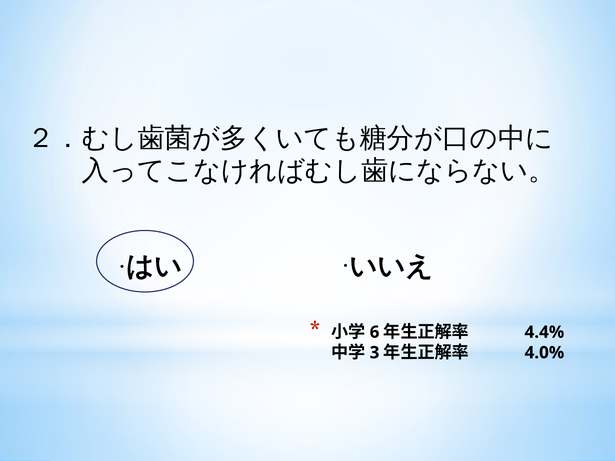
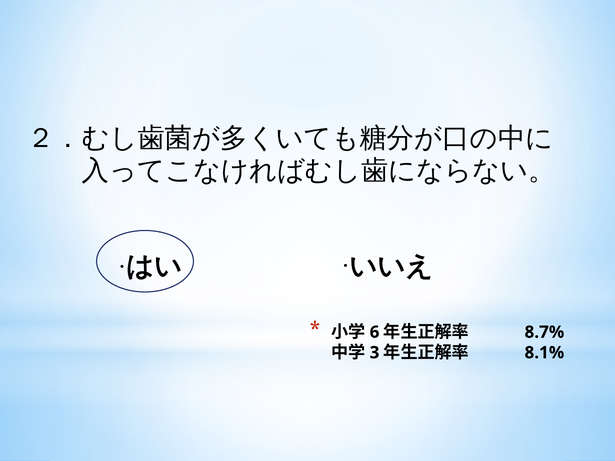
4.4%: 4.4% -> 8.7% (544, 332)
4.0%: 4.0% -> 8.1% (544, 353)
